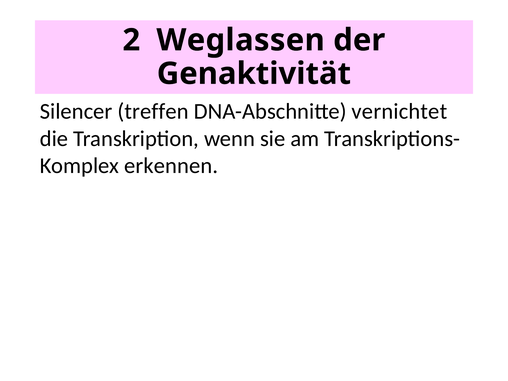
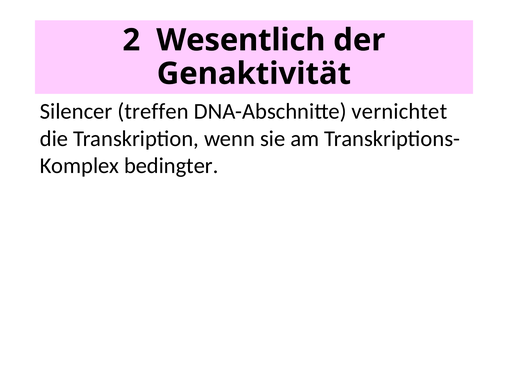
Weglassen: Weglassen -> Wesentlich (241, 40)
erkennen: erkennen -> bedingter (171, 166)
